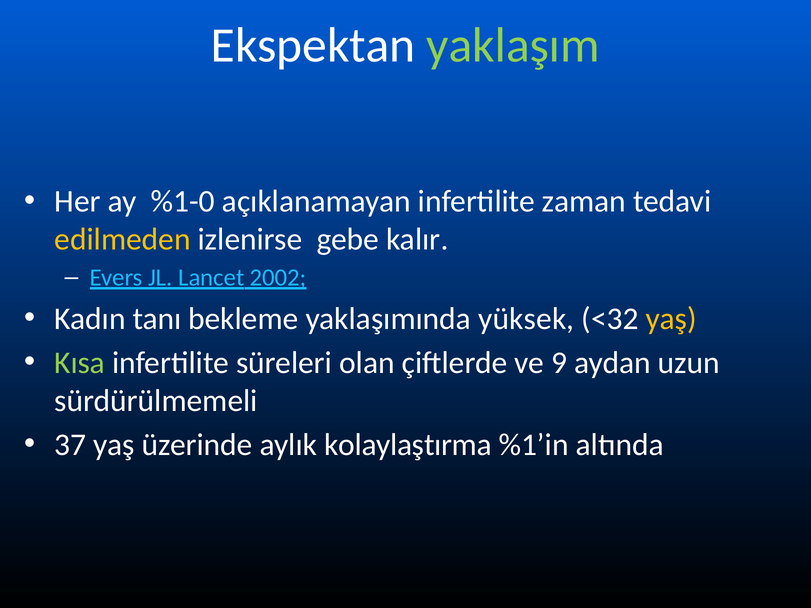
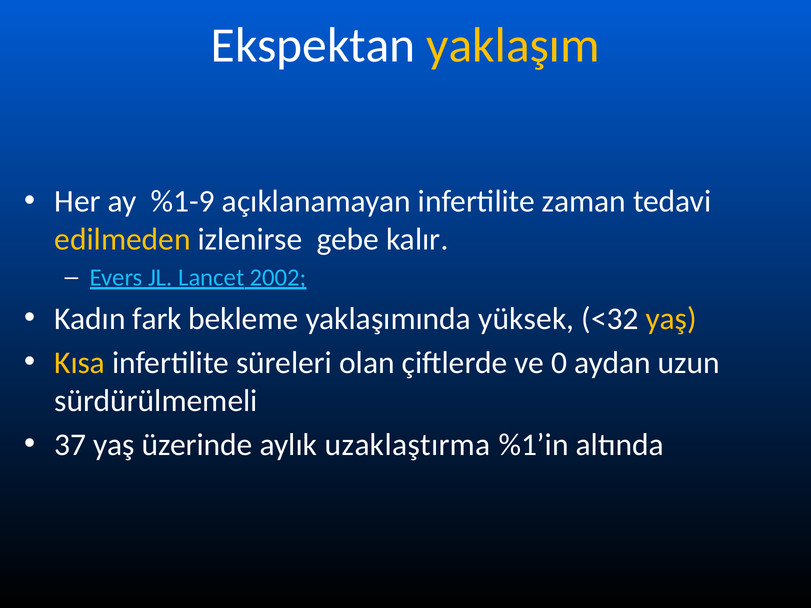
yaklaşım colour: light green -> yellow (513, 45)
%1-0: %1-0 -> %1-9 (183, 202)
tanı: tanı -> fark (157, 319)
Kısa colour: light green -> yellow (80, 363)
9: 9 -> 0 (559, 363)
kolaylaştırma: kolaylaştırma -> uzaklaştırma (408, 445)
